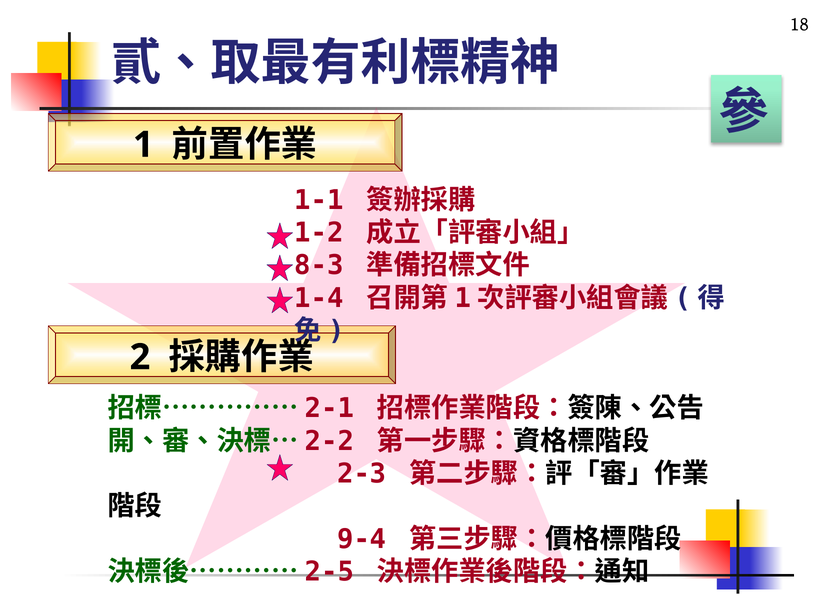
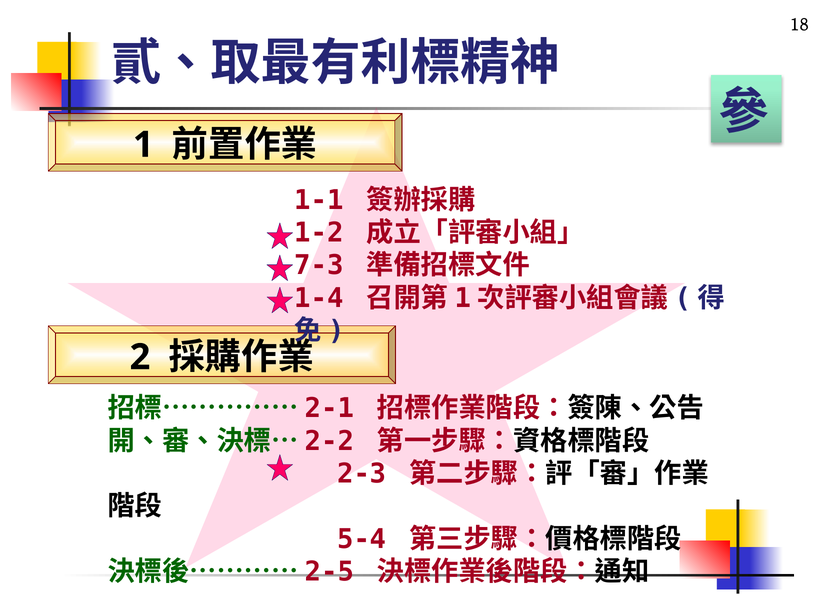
8-3: 8-3 -> 7-3 (319, 265)
9-4: 9-4 -> 5-4 (362, 539)
